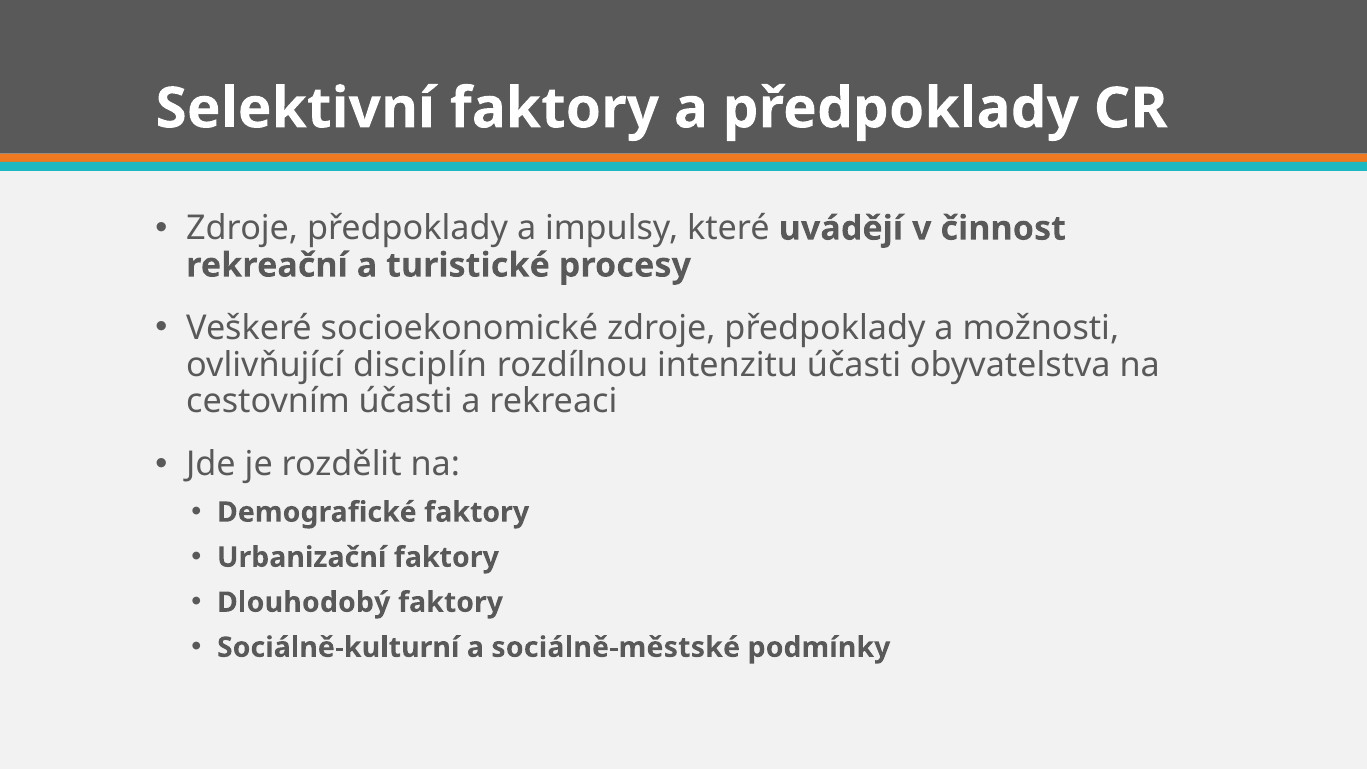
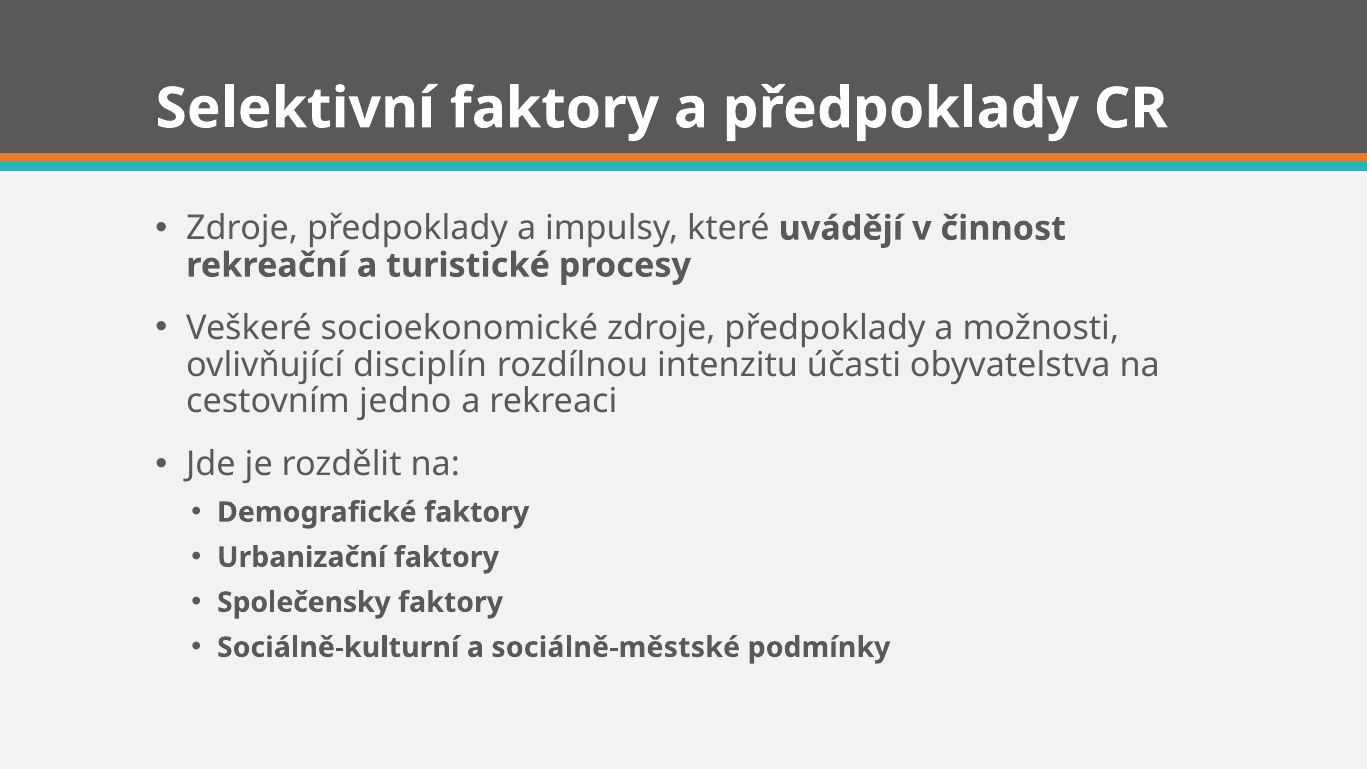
cestovním účasti: účasti -> jedno (405, 402)
Dlouhodobý: Dlouhodobý -> Společensky (304, 602)
